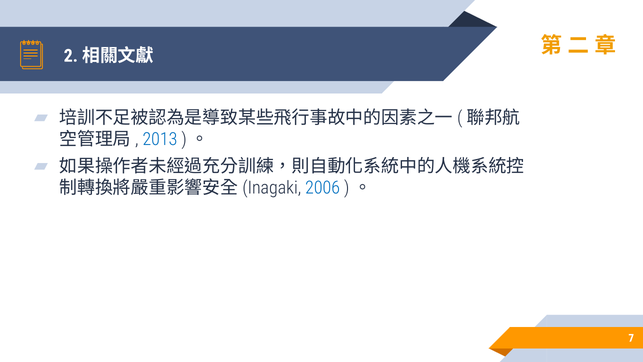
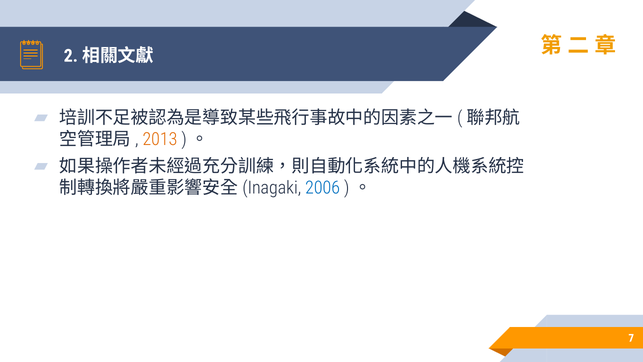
2013 colour: blue -> orange (160, 139)
